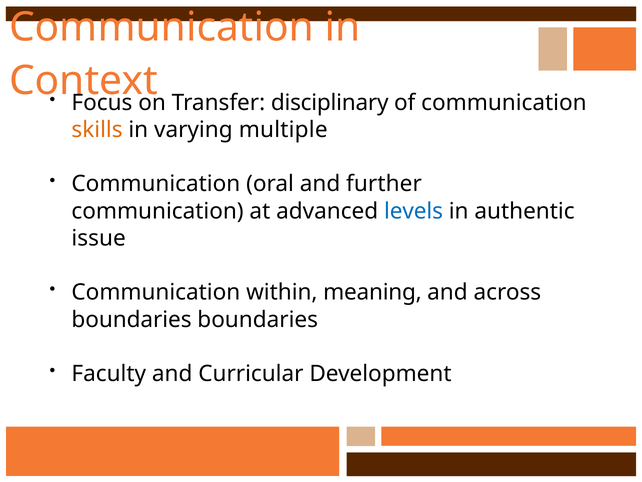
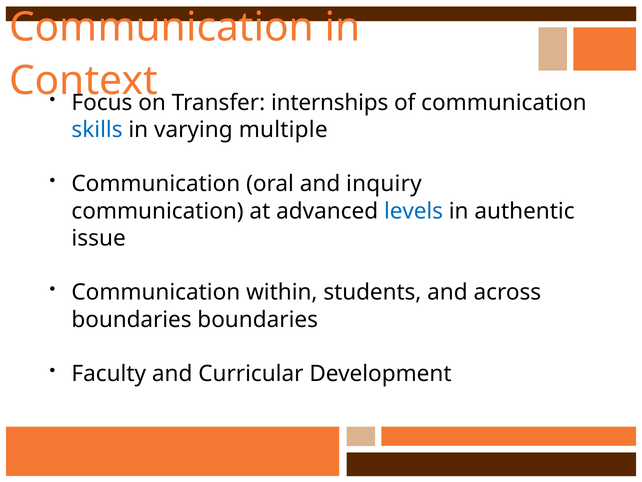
disciplinary: disciplinary -> internships (330, 103)
skills colour: orange -> blue (97, 130)
further: further -> inquiry (384, 184)
meaning: meaning -> students (372, 292)
